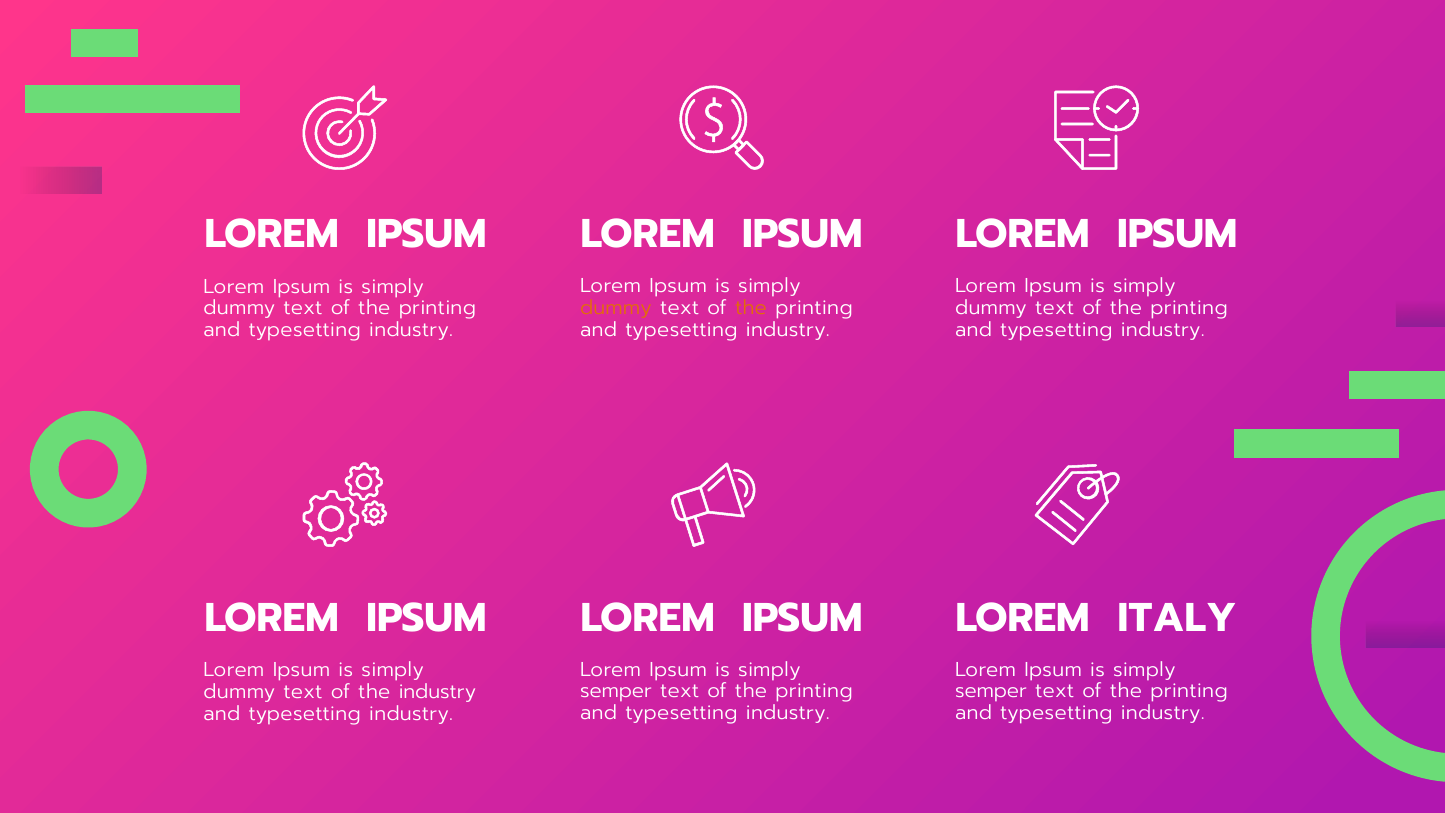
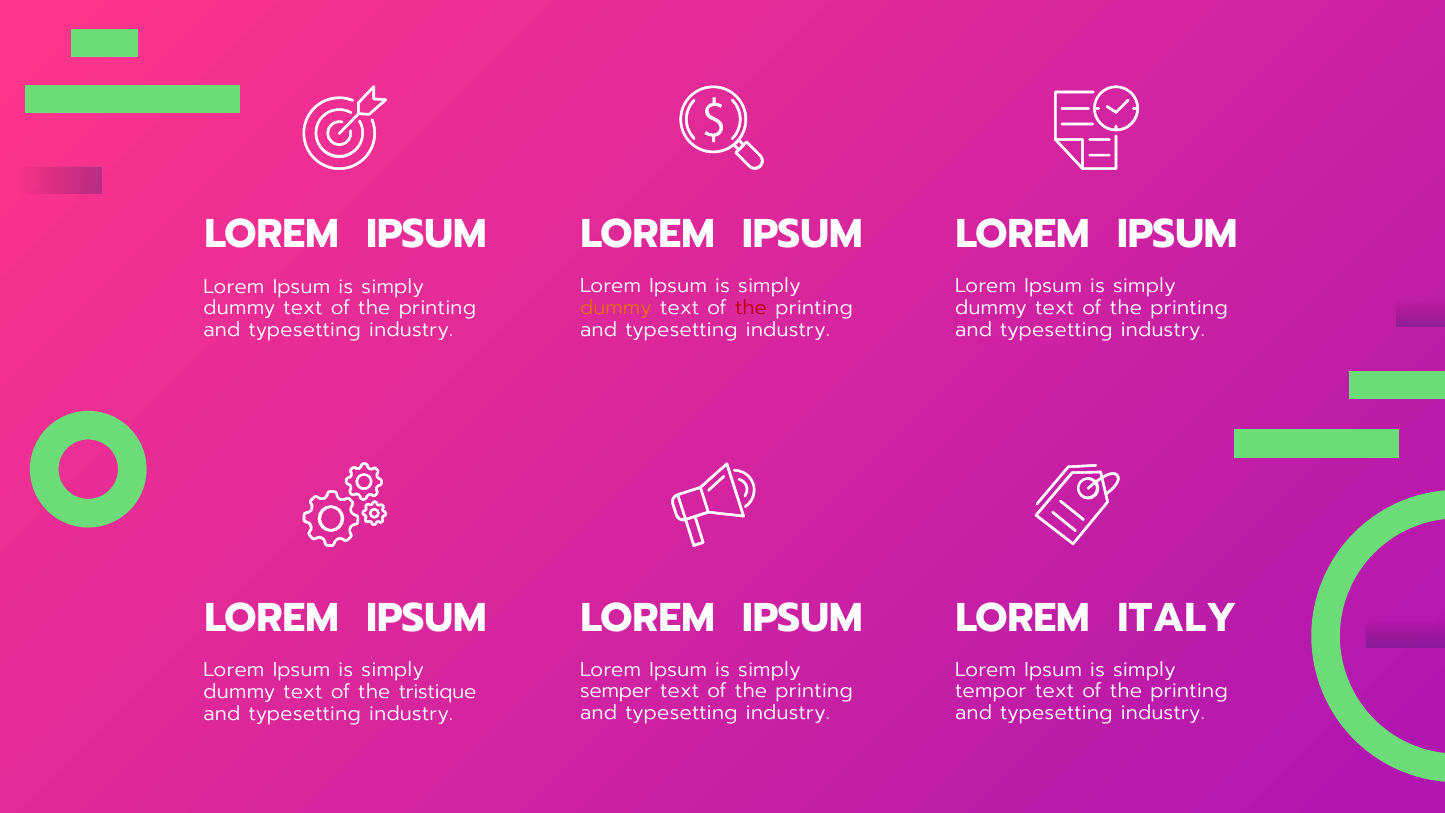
the colour: orange -> red (751, 308)
semper: semper -> tempor (991, 691)
the industry: industry -> tristique (437, 692)
